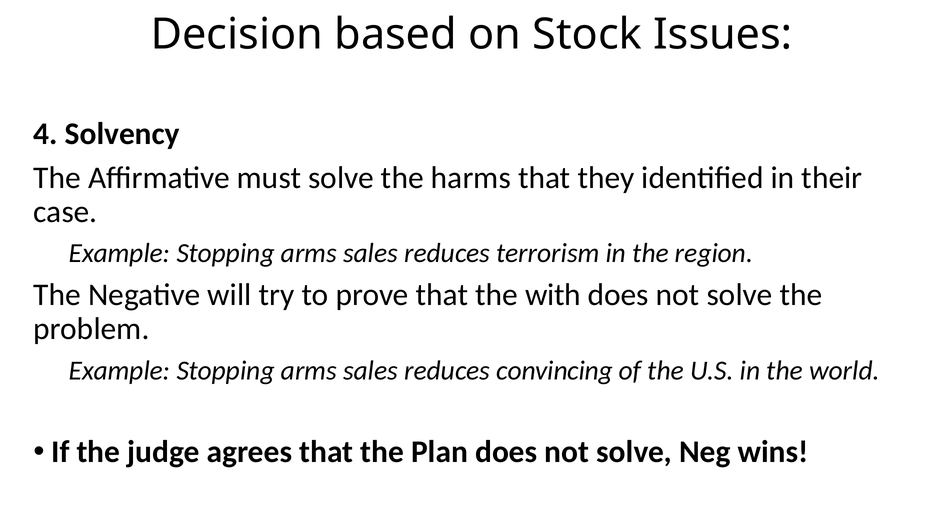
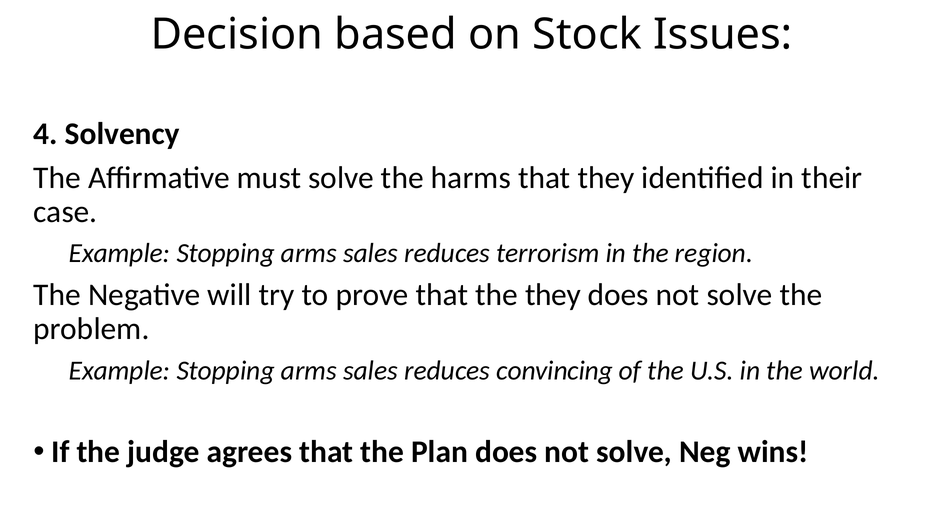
the with: with -> they (553, 295)
